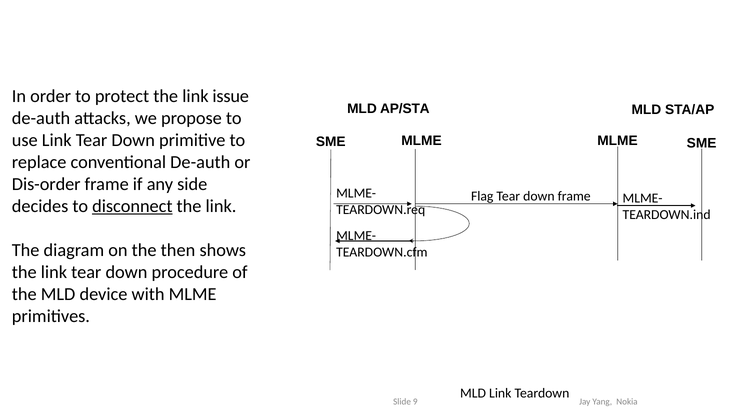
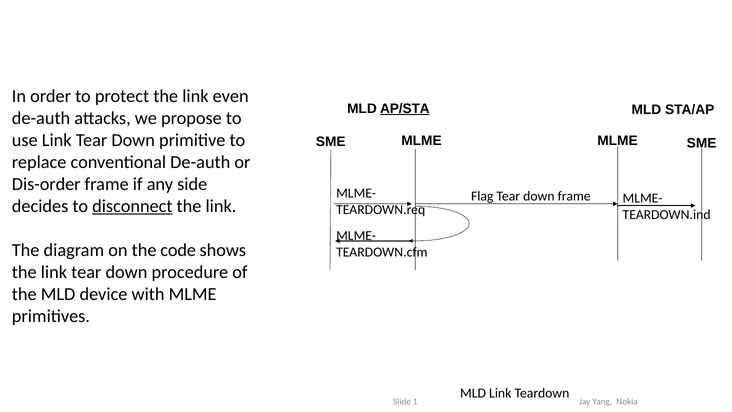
issue: issue -> even (231, 96)
AP/STA underline: none -> present (405, 109)
then: then -> code (178, 250)
9: 9 -> 1 (415, 401)
